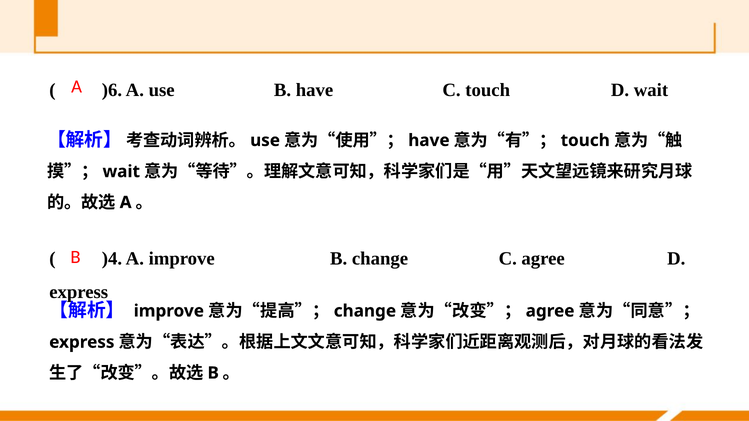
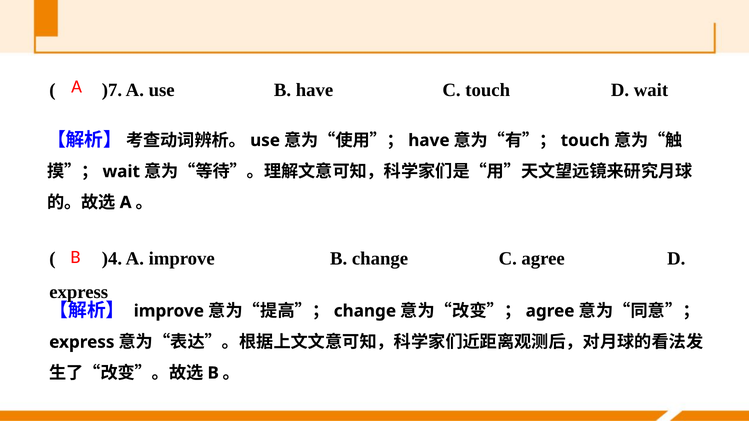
)6: )6 -> )7 (112, 90)
